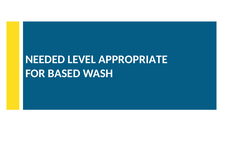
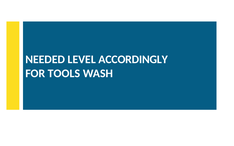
APPROPRIATE: APPROPRIATE -> ACCORDINGLY (133, 60)
BASED: BASED -> TOOLS (64, 74)
